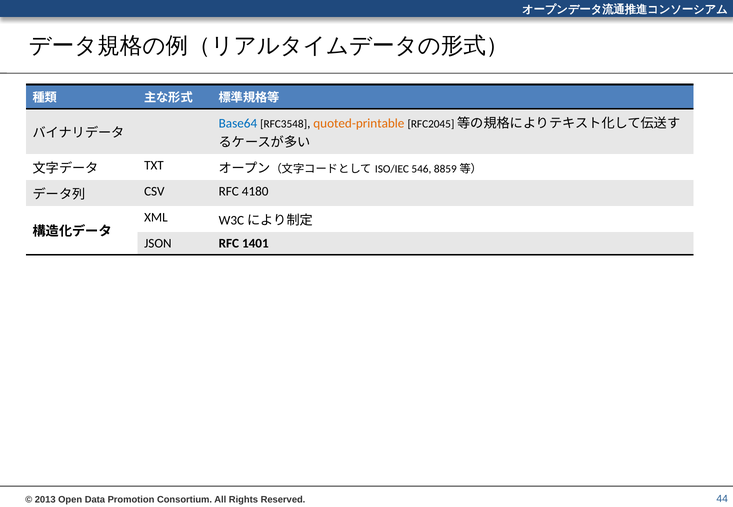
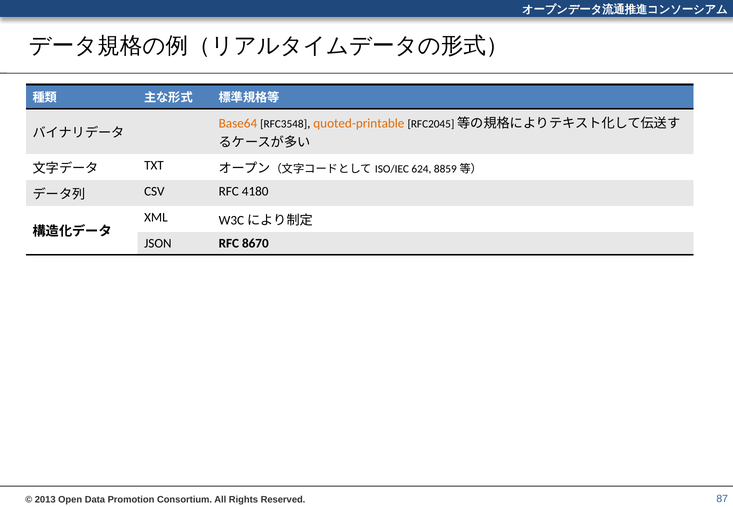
Base64 colour: blue -> orange (238, 123)
546: 546 -> 624 (421, 169)
1401: 1401 -> 8670 (255, 244)
44: 44 -> 87 (722, 499)
